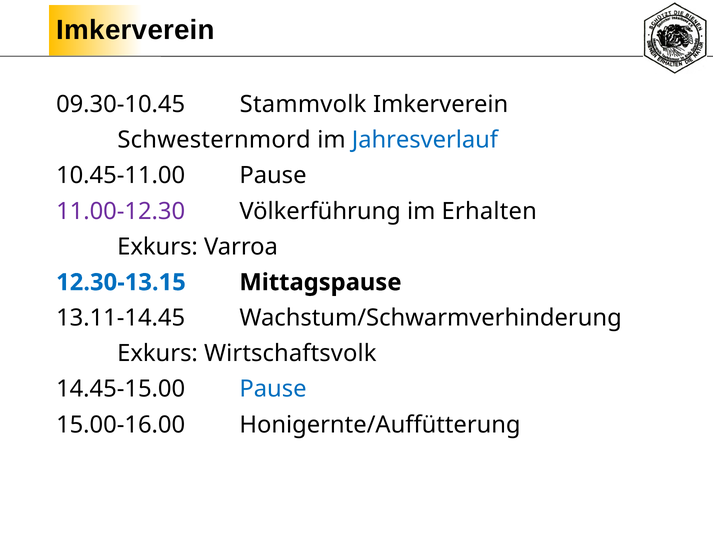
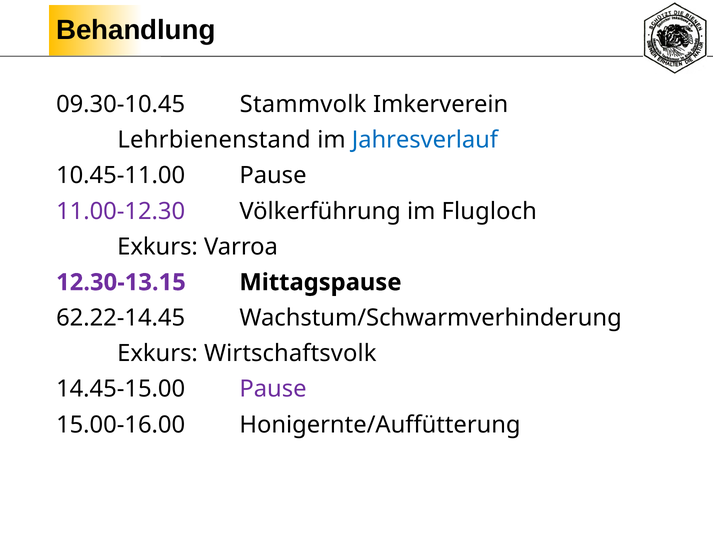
Imkerverein: Imkerverein -> Behandlung (136, 30)
Schwesternmord: Schwesternmord -> Lehrbienenstand (214, 140)
Erhalten: Erhalten -> Flugloch (489, 211)
12.30-13.15 colour: blue -> purple (121, 282)
13.11-14.45: 13.11-14.45 -> 62.22-14.45 (121, 318)
Pause colour: blue -> purple (273, 389)
